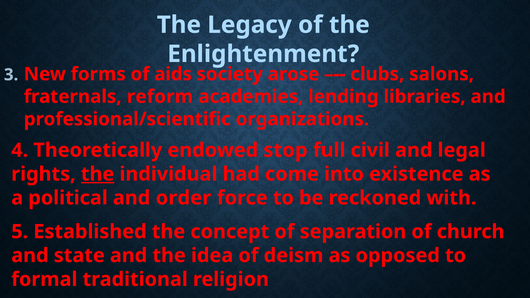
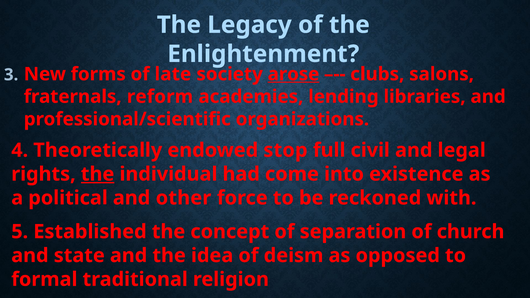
aids: aids -> late (173, 74)
arose underline: none -> present (293, 74)
order: order -> other (183, 198)
